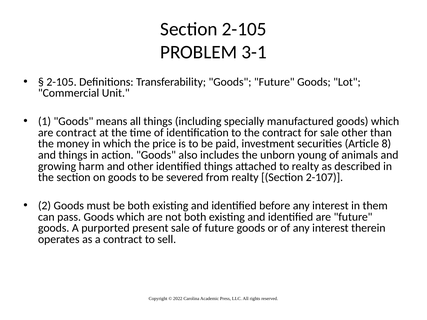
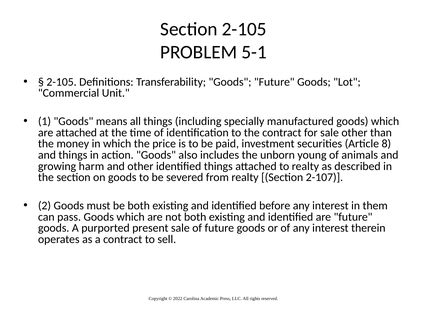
3-1: 3-1 -> 5-1 (254, 52)
are contract: contract -> attached (76, 133)
